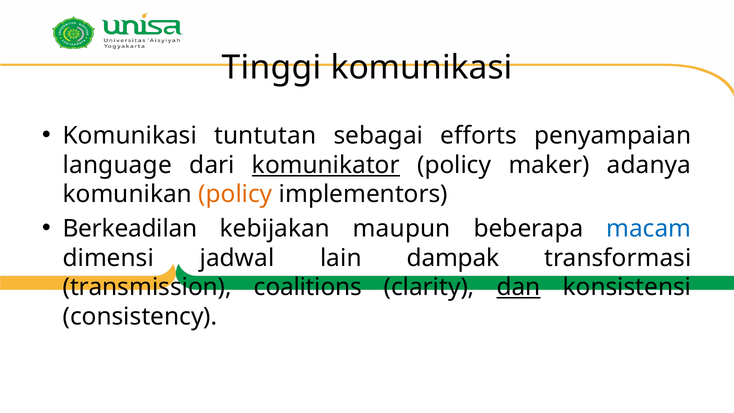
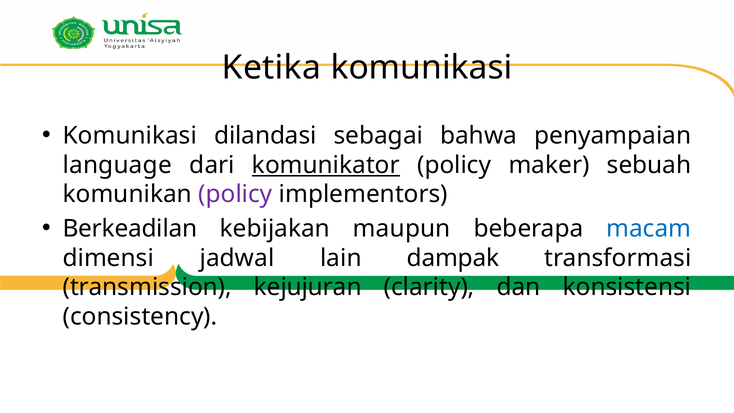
Tinggi: Tinggi -> Ketika (271, 68)
tuntutan: tuntutan -> dilandasi (265, 136)
efforts: efforts -> bahwa (479, 136)
adanya: adanya -> sebuah (649, 165)
policy colour: orange -> purple (235, 194)
coalitions: coalitions -> kejujuran (308, 287)
dan underline: present -> none (519, 287)
